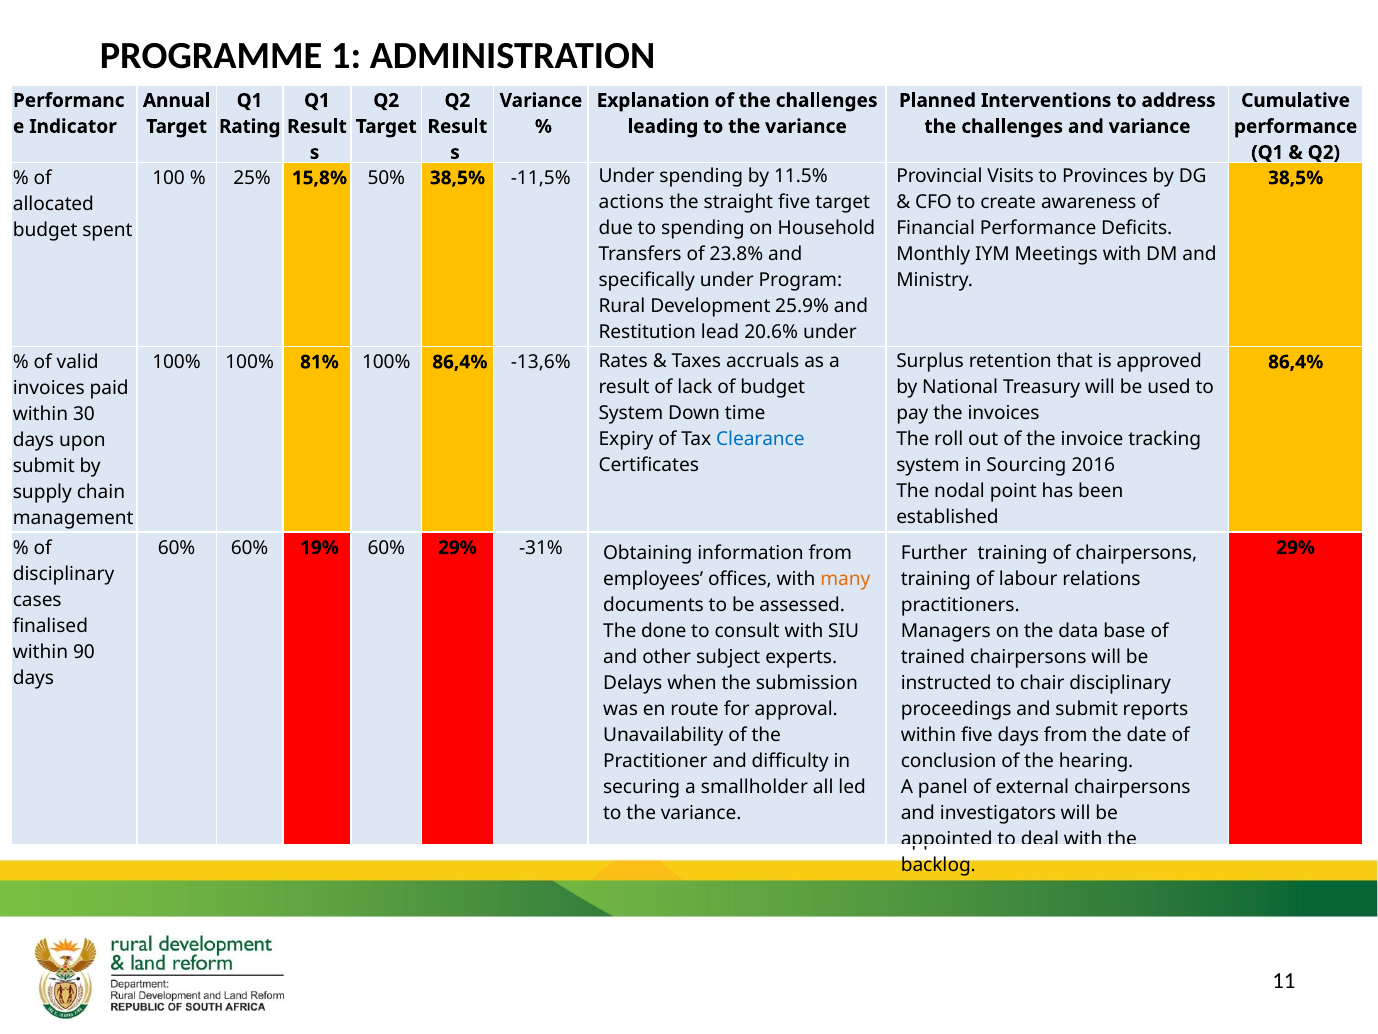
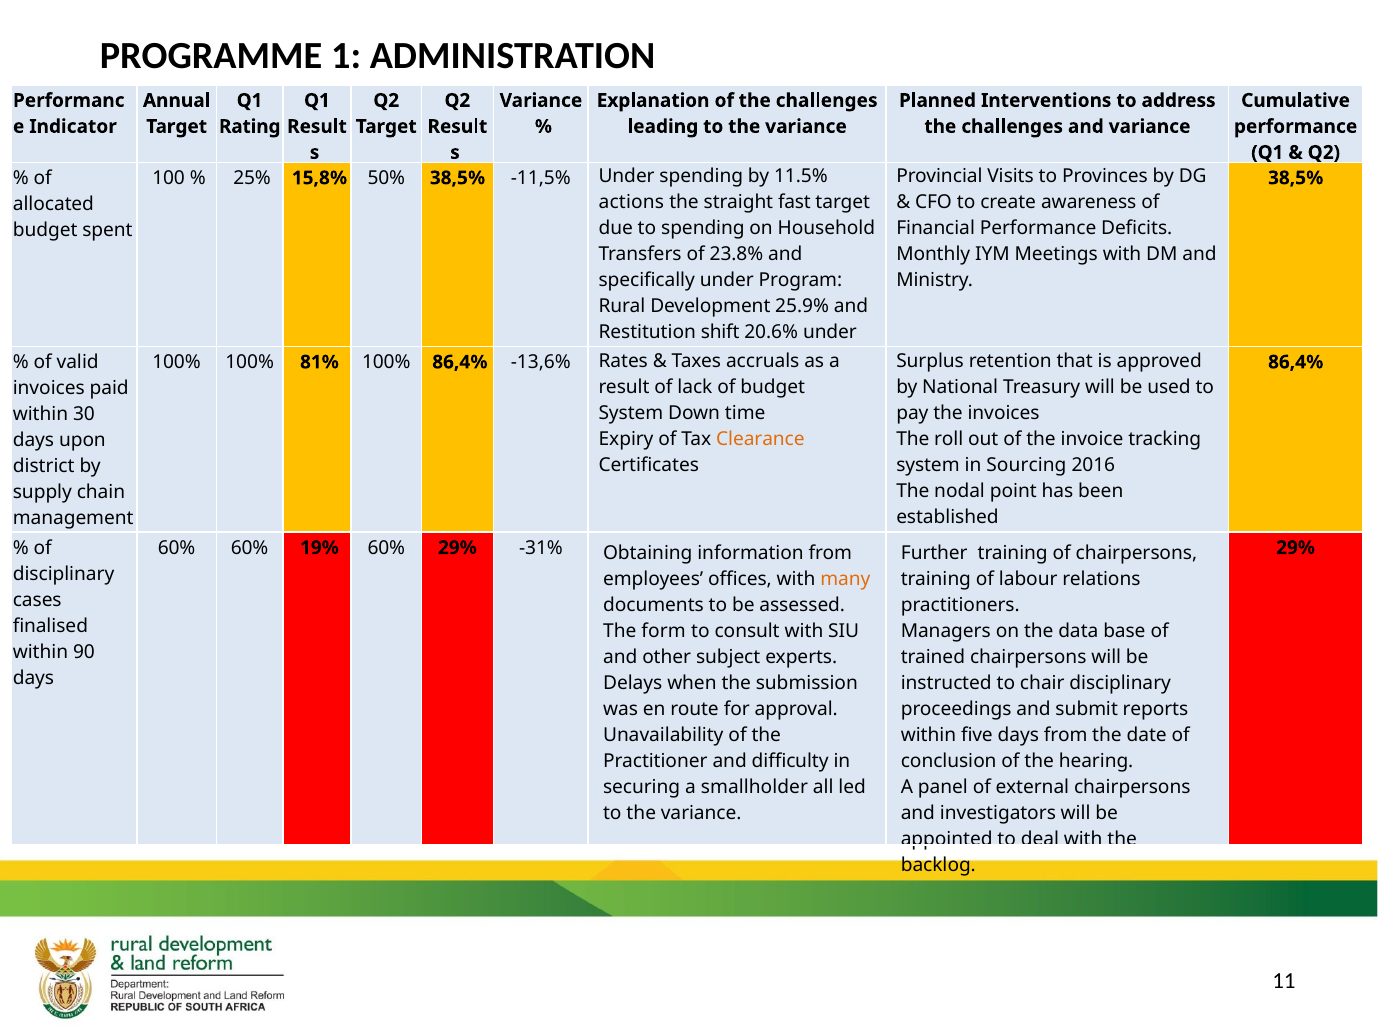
straight five: five -> fast (794, 202)
lead: lead -> shift (720, 332)
Clearance colour: blue -> orange (760, 438)
submit: submit -> district (44, 466)
done: done -> form (664, 631)
